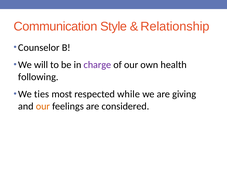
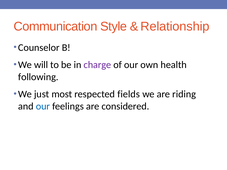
ties: ties -> just (42, 94)
while: while -> fields (129, 94)
giving: giving -> riding (184, 94)
our colour: orange -> blue (43, 106)
